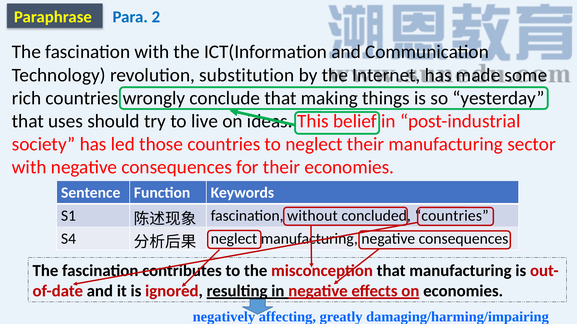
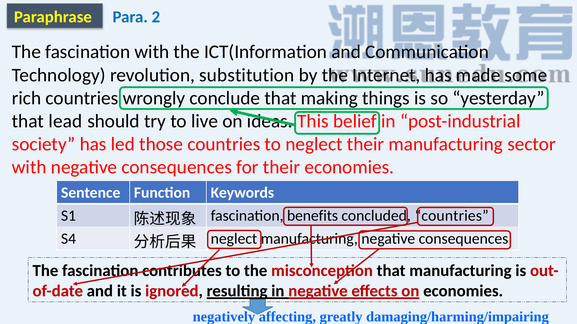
uses: uses -> lead (65, 121)
without: without -> benefits (313, 216)
